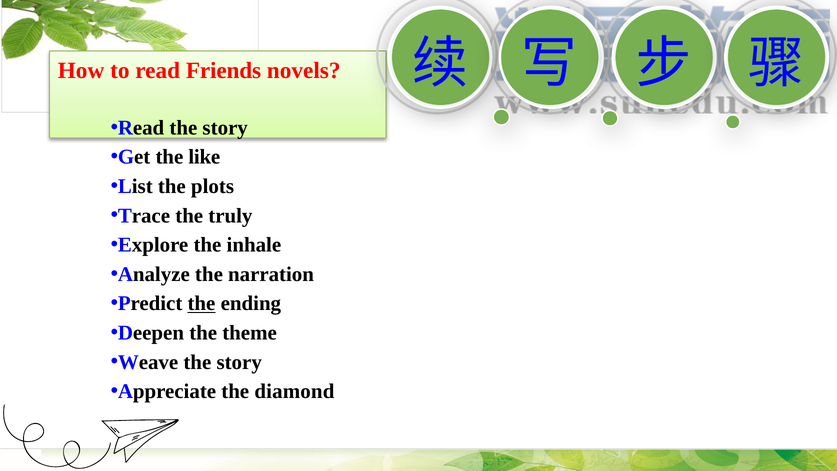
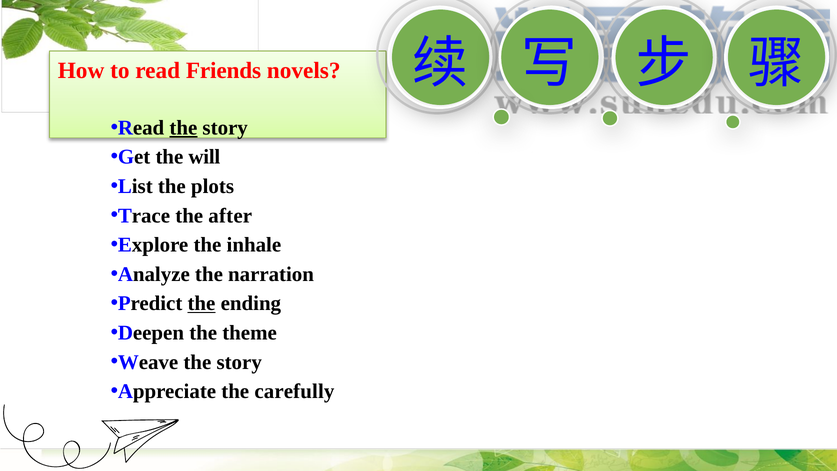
the underline: none -> present (183, 128)
like: like -> will (204, 157)
truly: truly -> after (230, 216)
diamond: diamond -> carefully (294, 391)
